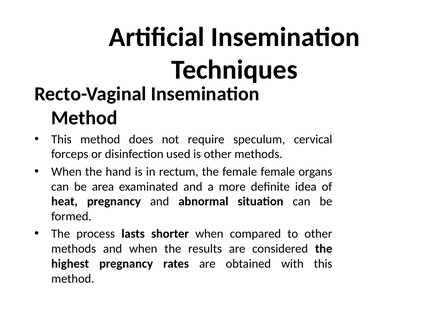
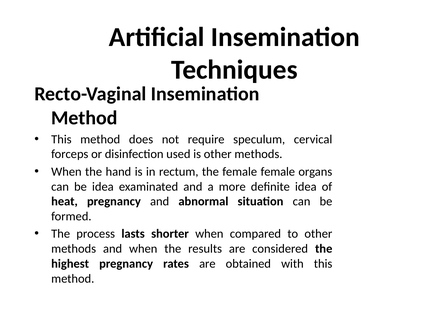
be area: area -> idea (103, 187)
